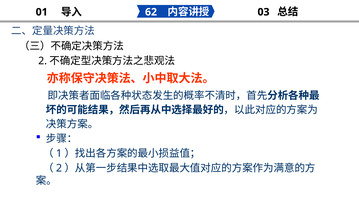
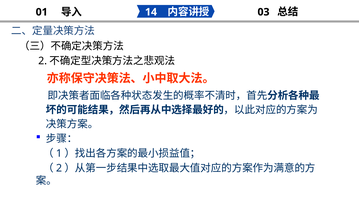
62: 62 -> 14 (151, 12)
